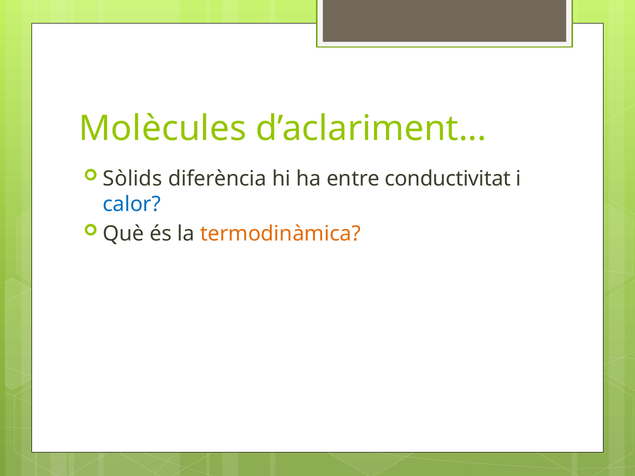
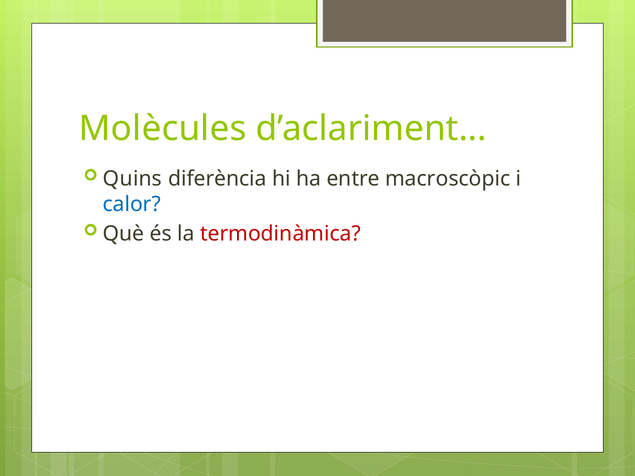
Sòlids: Sòlids -> Quins (133, 179)
conductivitat: conductivitat -> macroscòpic (448, 179)
termodinàmica colour: orange -> red (280, 234)
